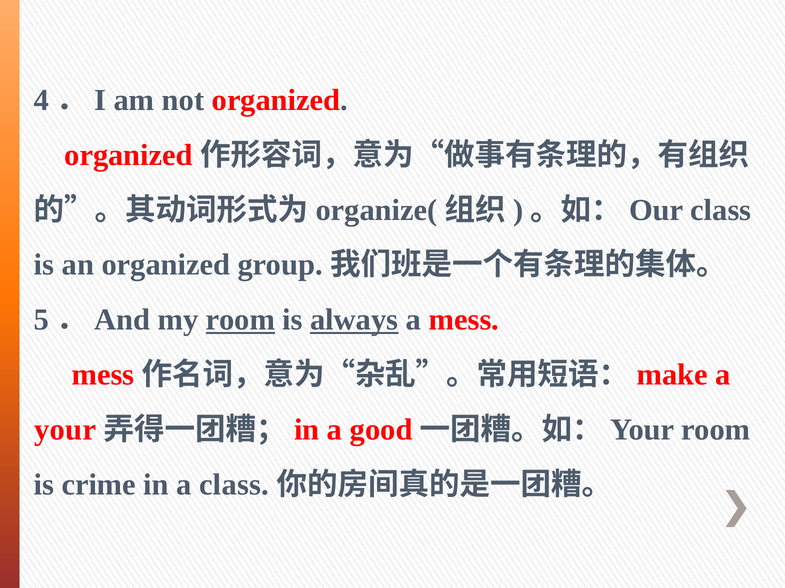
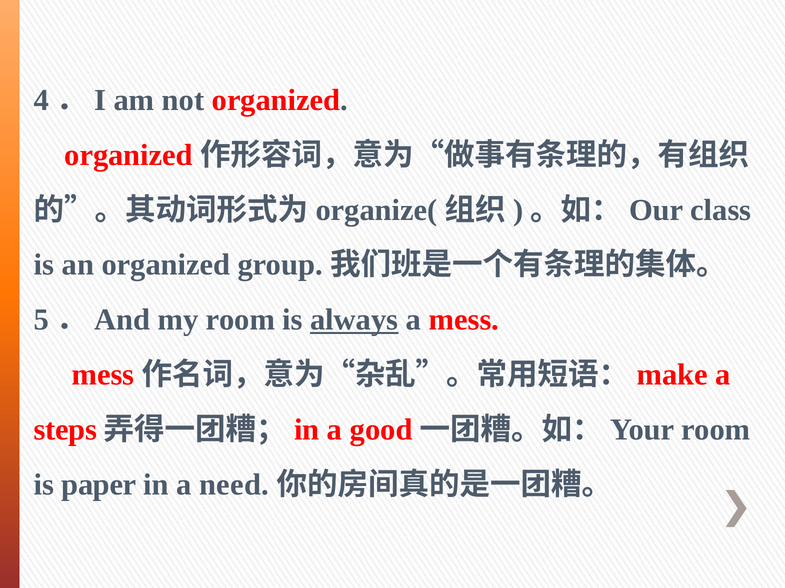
room underline: present -> none (240, 320)
your: your -> steps (65, 430)
crime: crime -> paper (99, 485)
a class: class -> need (234, 485)
